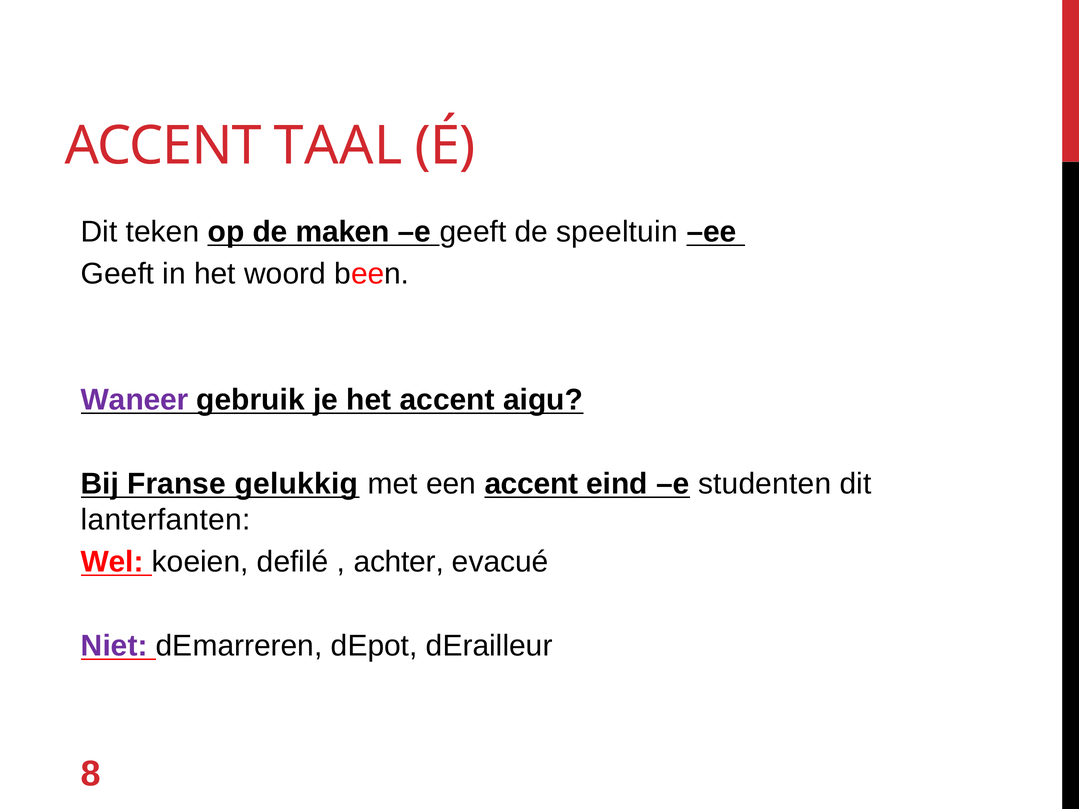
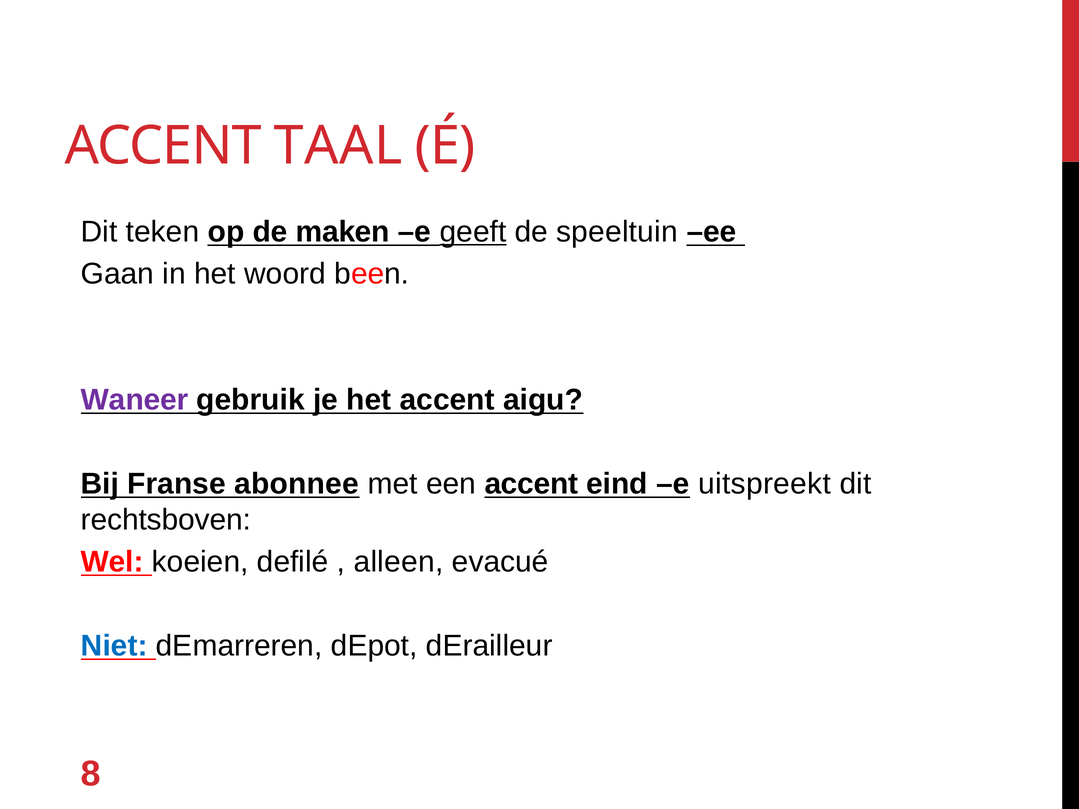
geeft underline: none -> present (473, 232)
Geeft: Geeft -> Gaan (118, 274)
gelukkig: gelukkig -> abonnee (296, 484)
studenten: studenten -> uitspreekt (765, 484)
lanterfanten: lanterfanten -> rechtsboven (166, 520)
achter: achter -> alleen (398, 562)
Niet colour: purple -> blue (114, 646)
